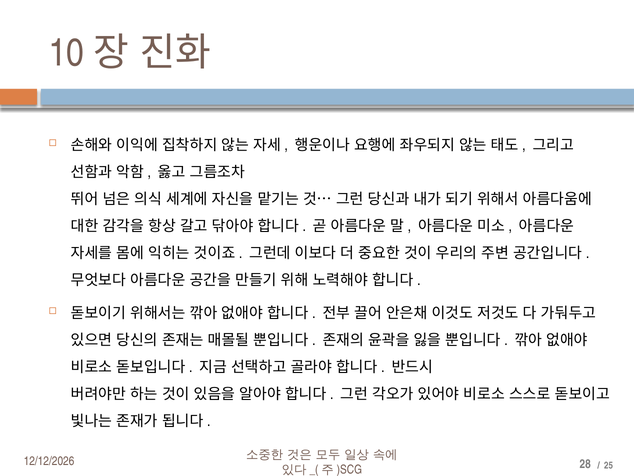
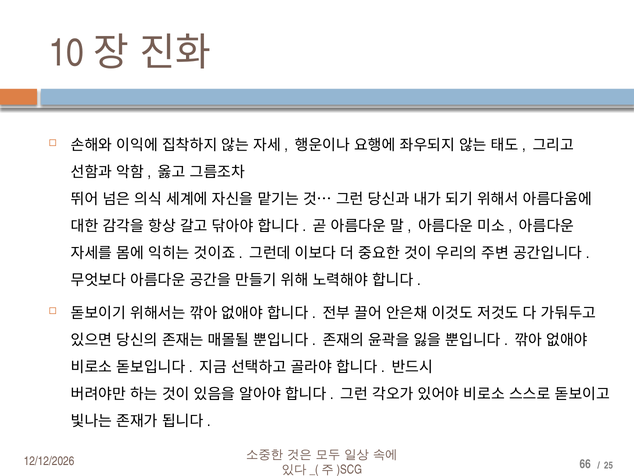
28: 28 -> 66 (585, 464)
